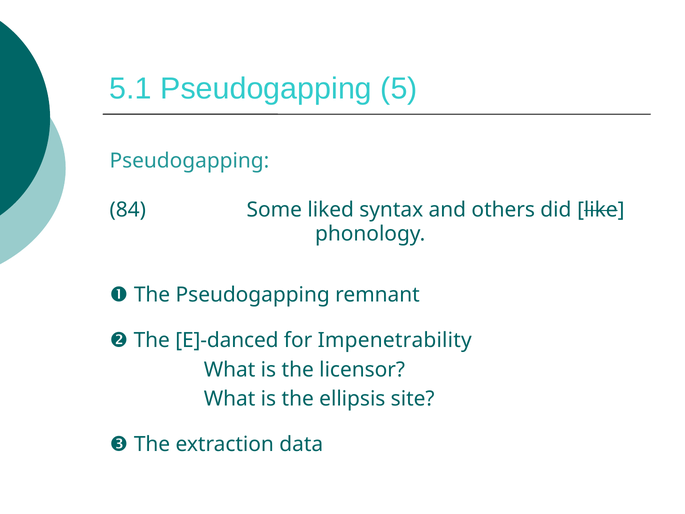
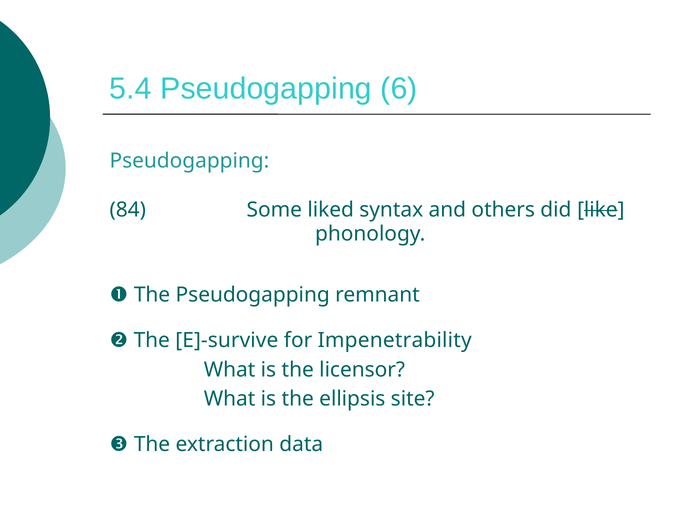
5.1: 5.1 -> 5.4 (131, 89)
5: 5 -> 6 (399, 89)
E]-danced: E]-danced -> E]-survive (227, 340)
